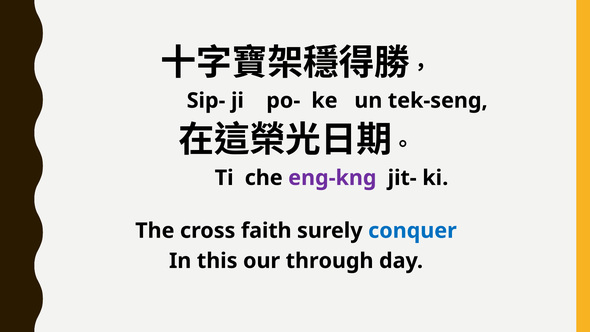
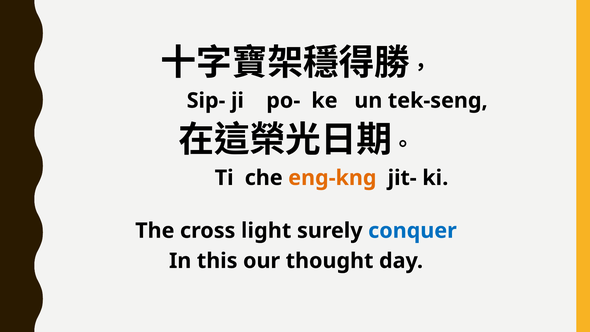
eng-kng colour: purple -> orange (332, 178)
faith: faith -> light (266, 231)
through: through -> thought (330, 261)
